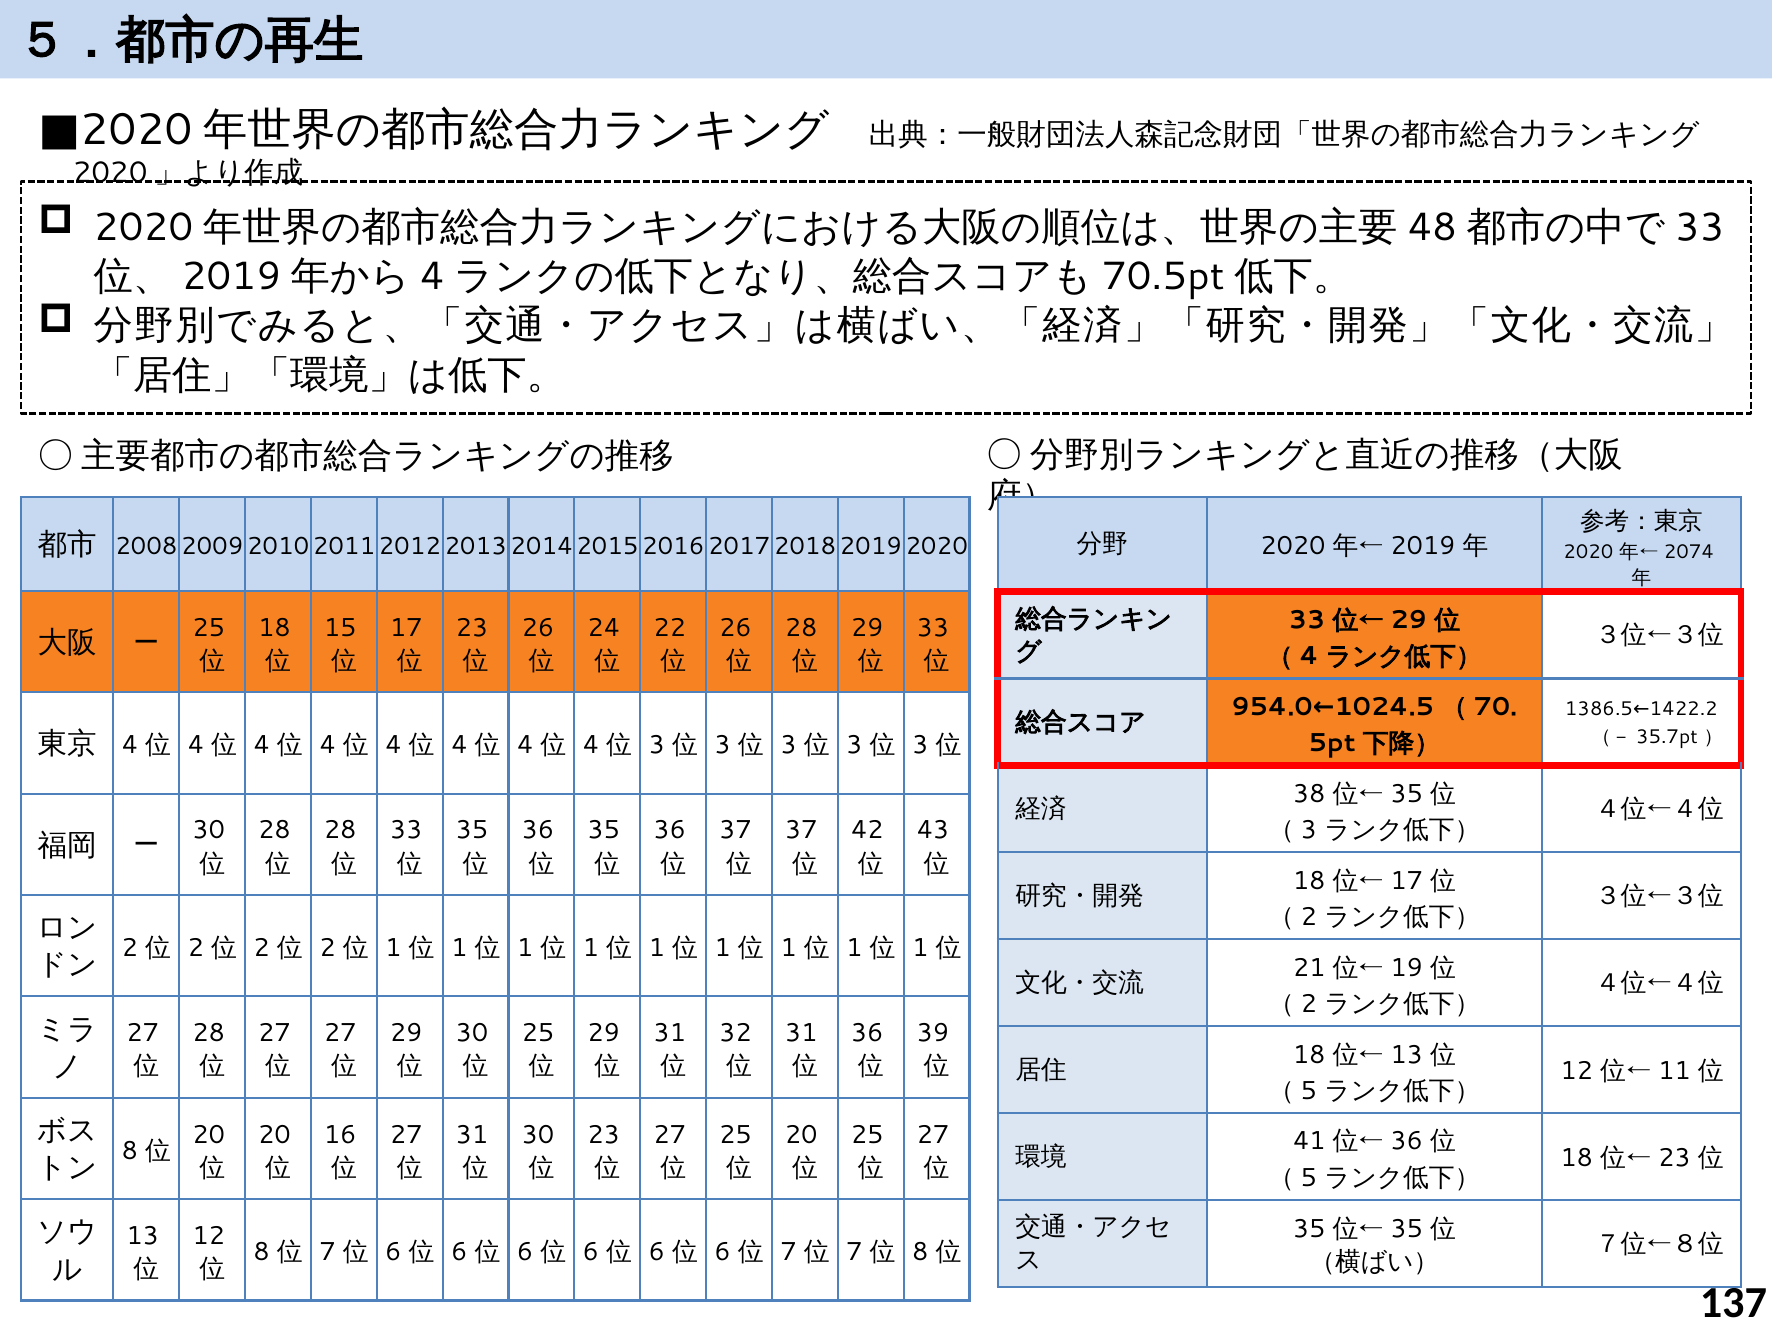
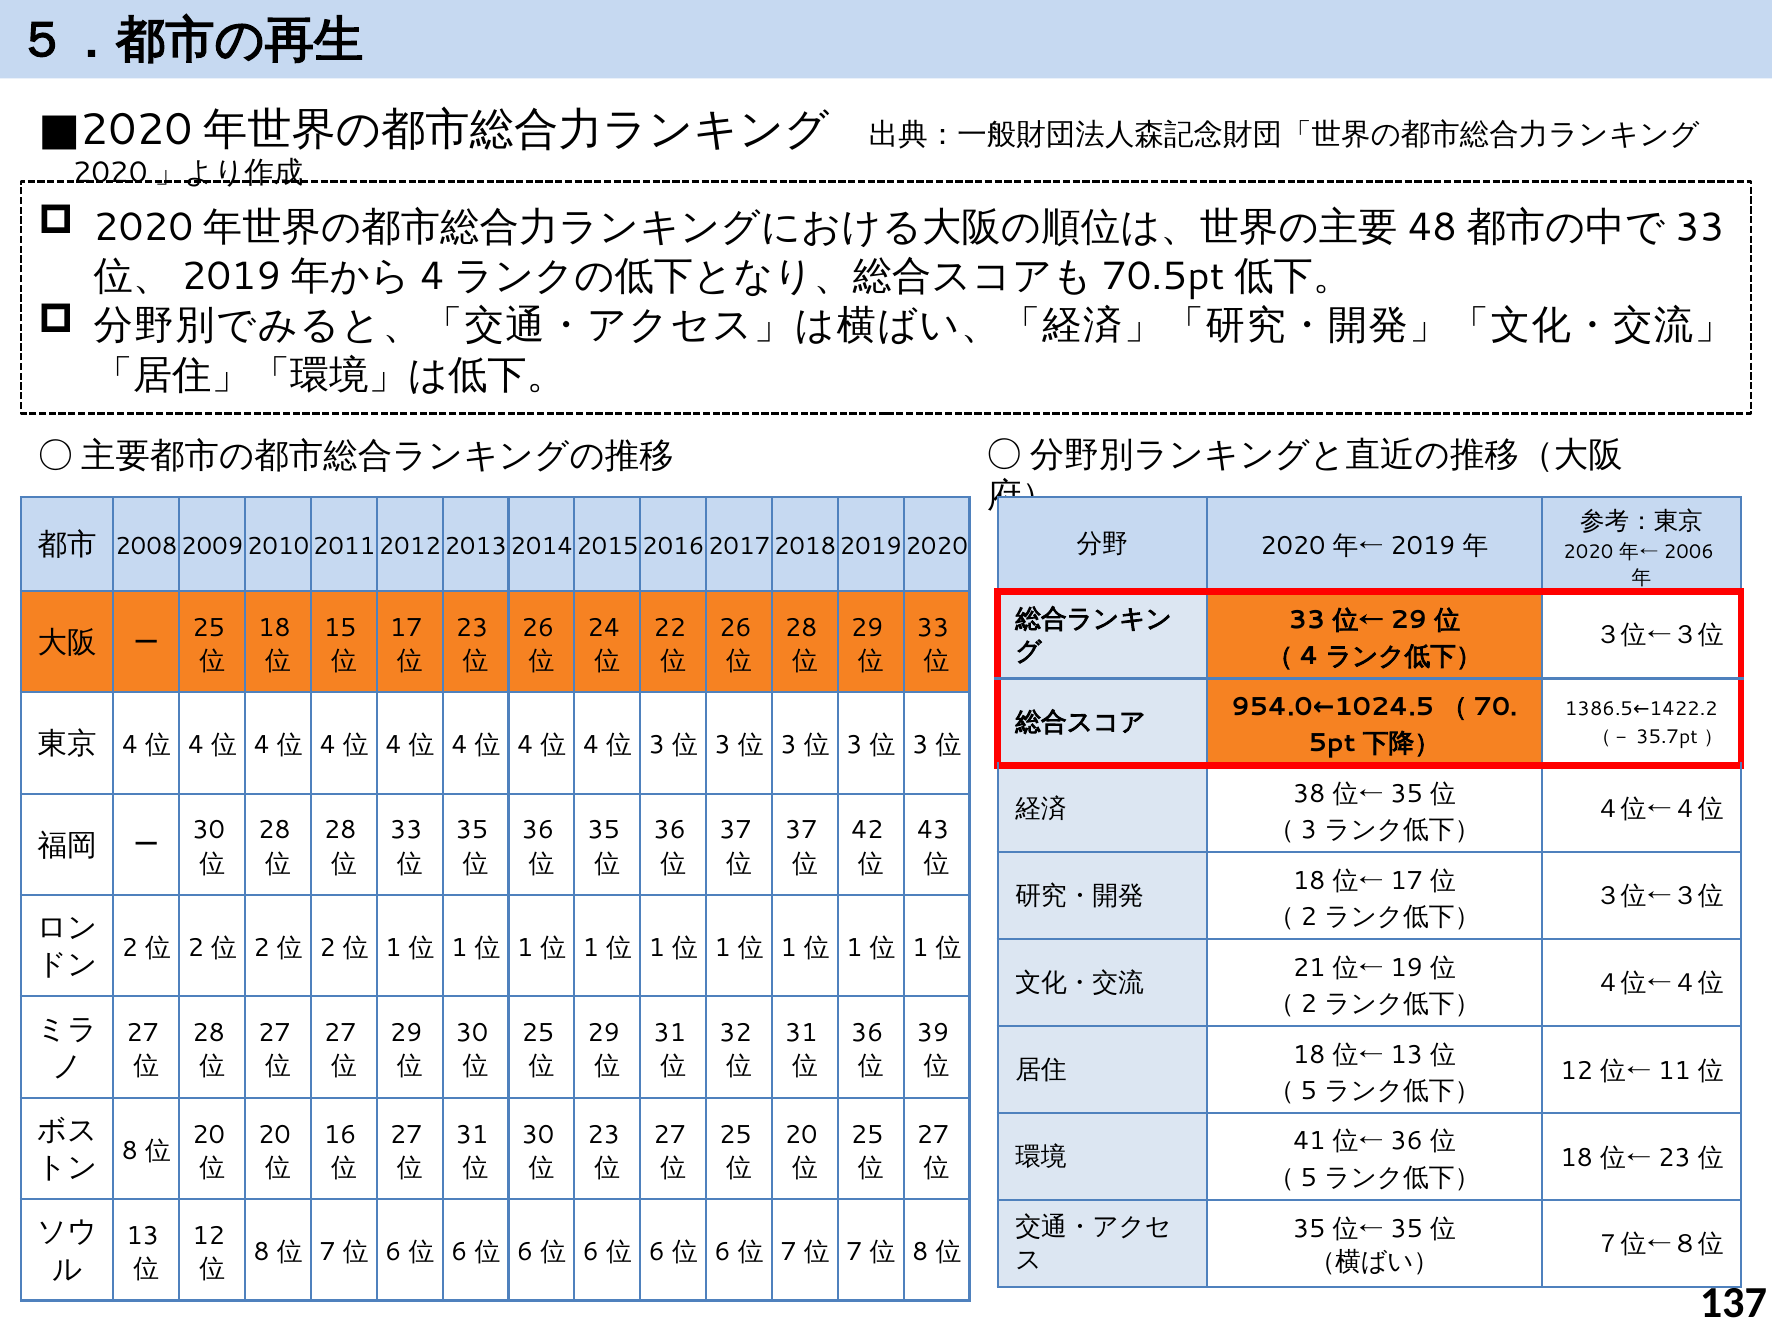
2074: 2074 -> 2006 (1689, 552)
